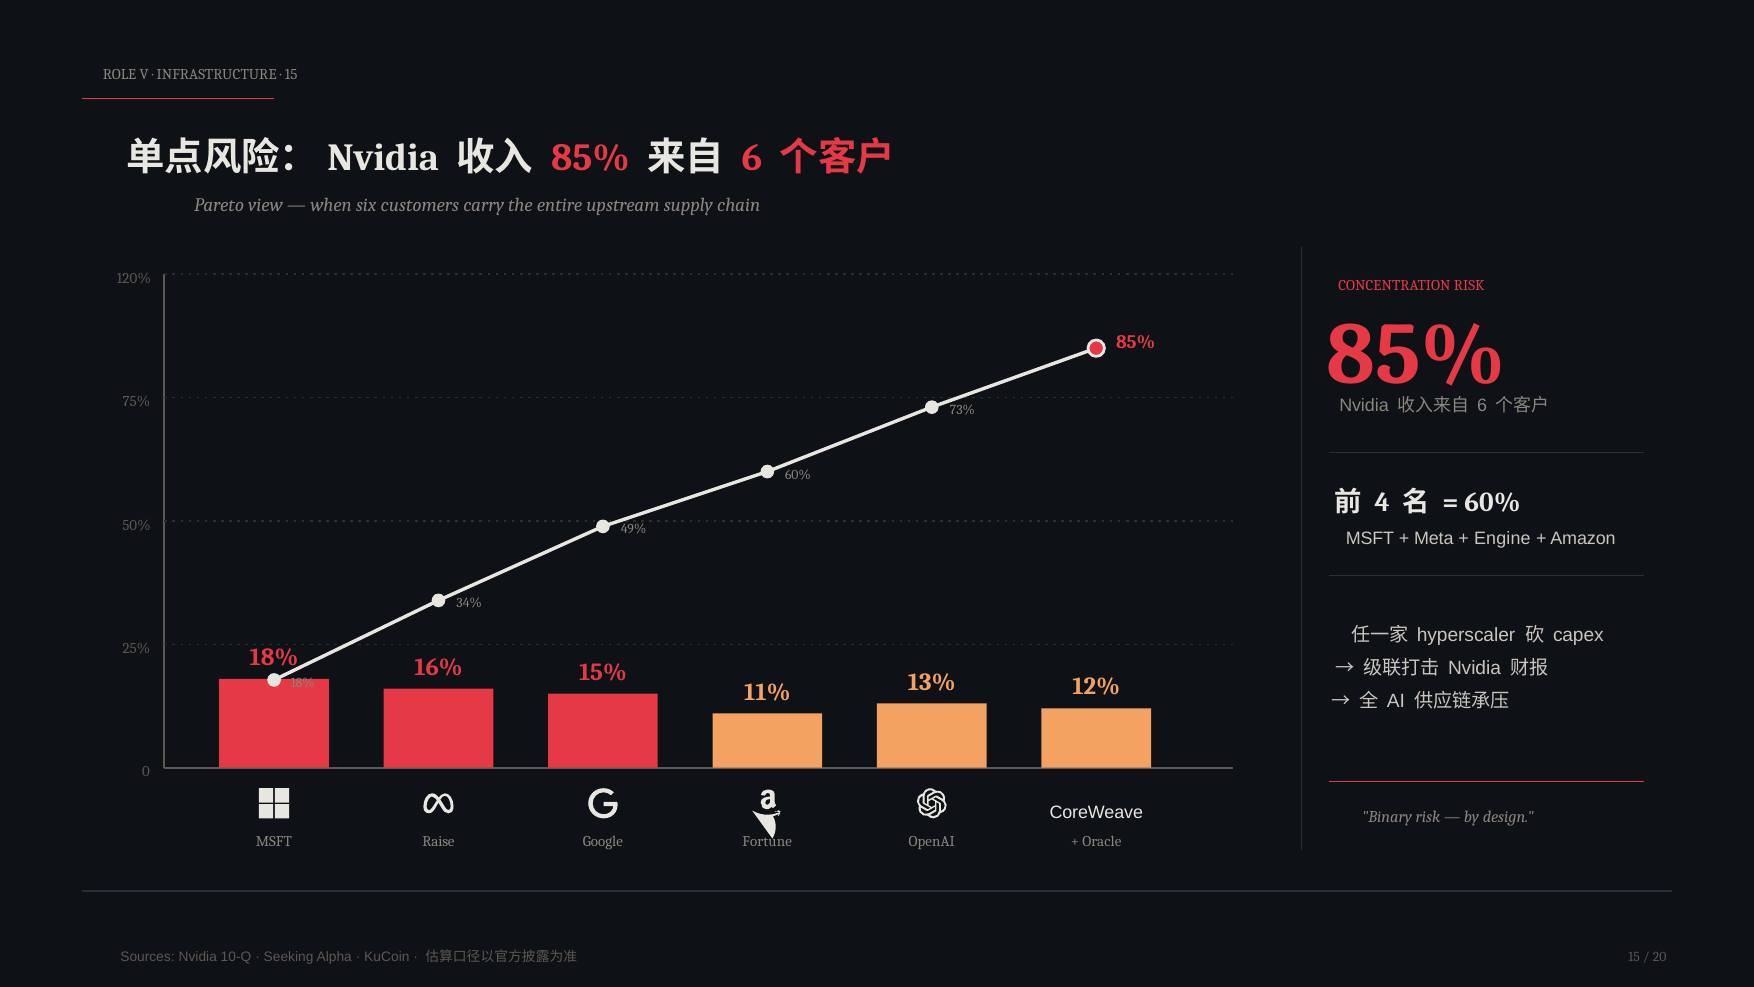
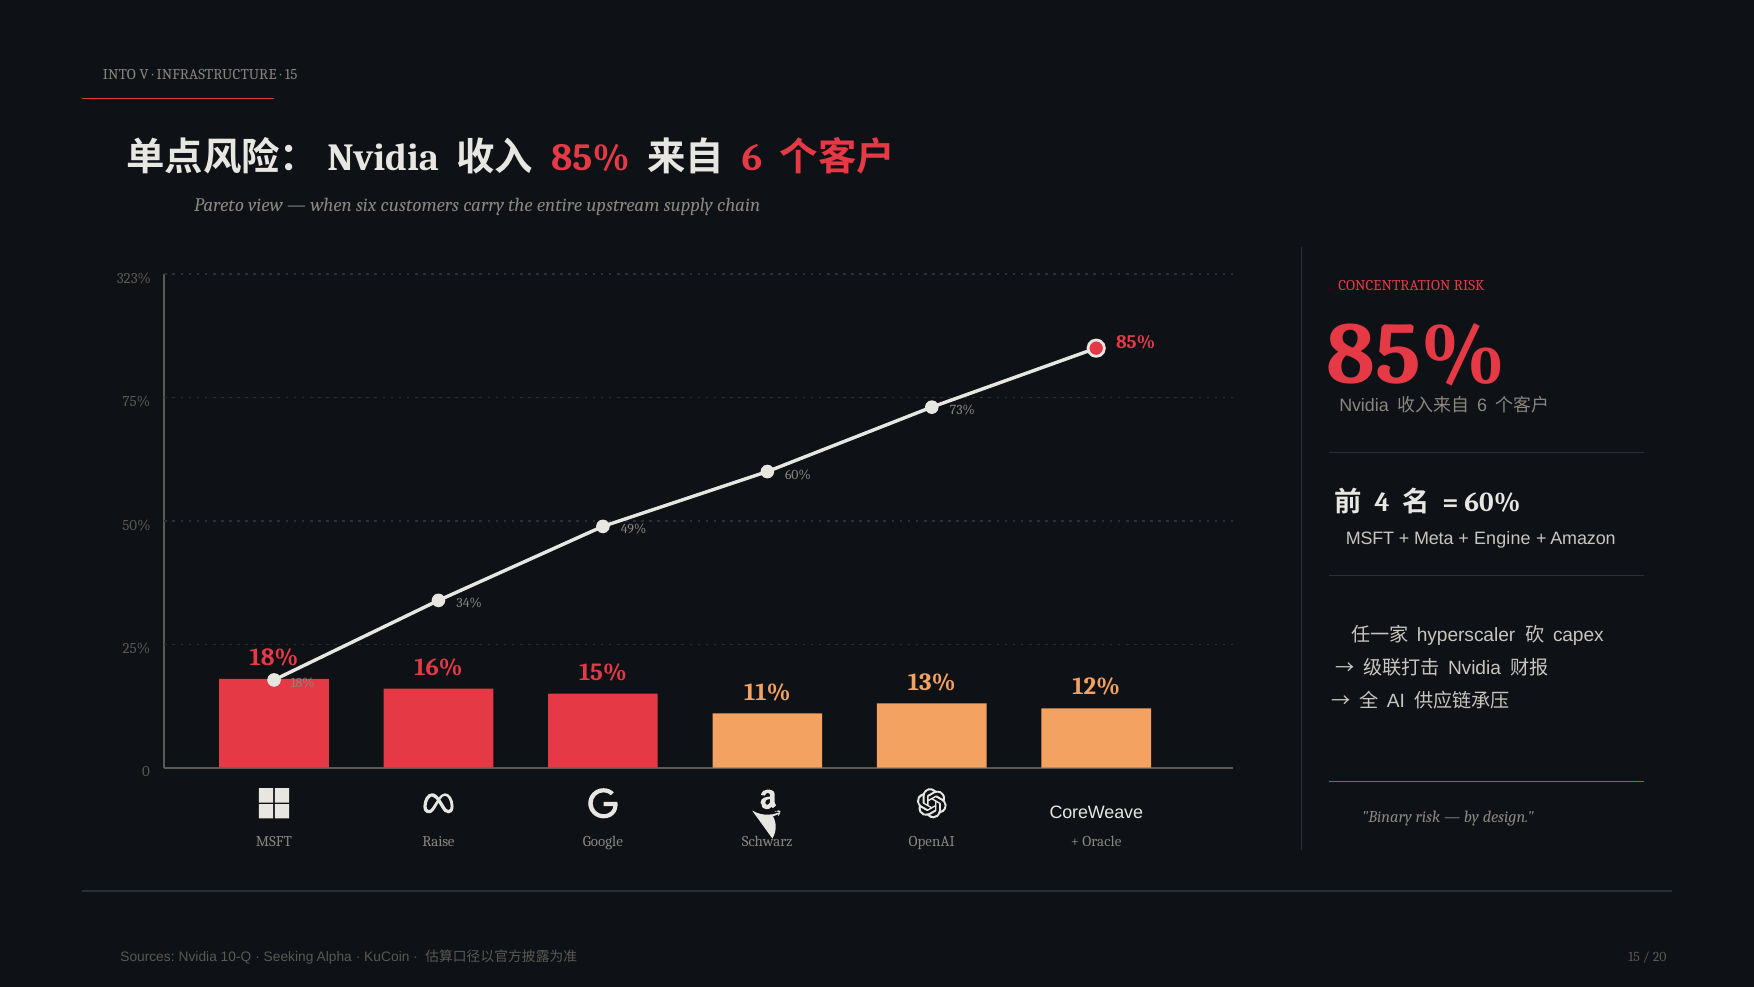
ROLE: ROLE -> INTO (119, 74)
120%: 120% -> 323% (134, 278)
Fortune: Fortune -> Schwarz (767, 841)
